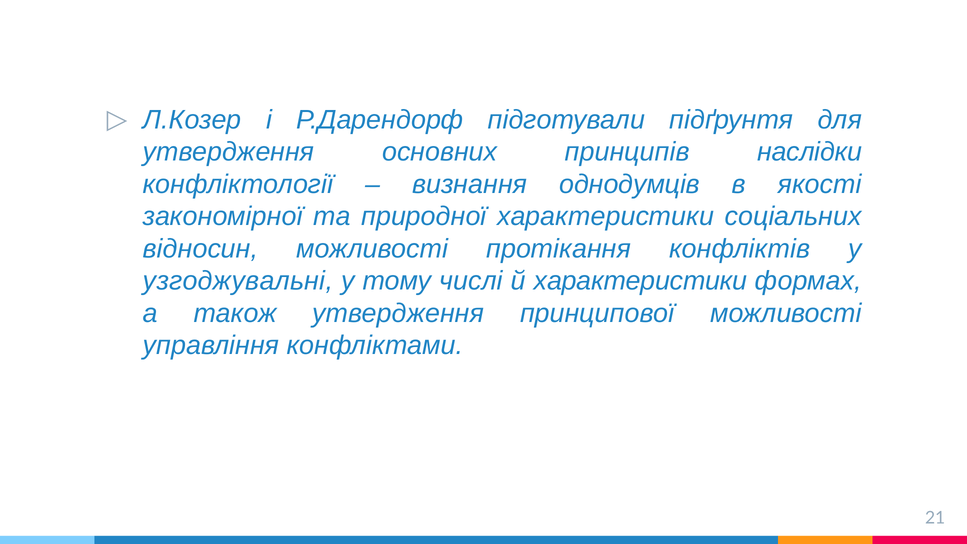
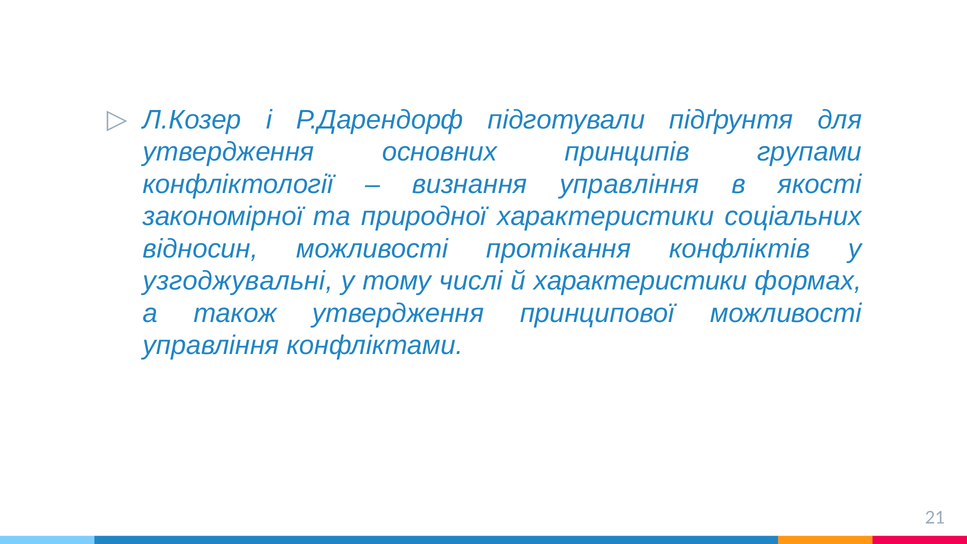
наслідки: наслідки -> групами (810, 152)
визнання однодумців: однодумців -> управління (629, 184)
